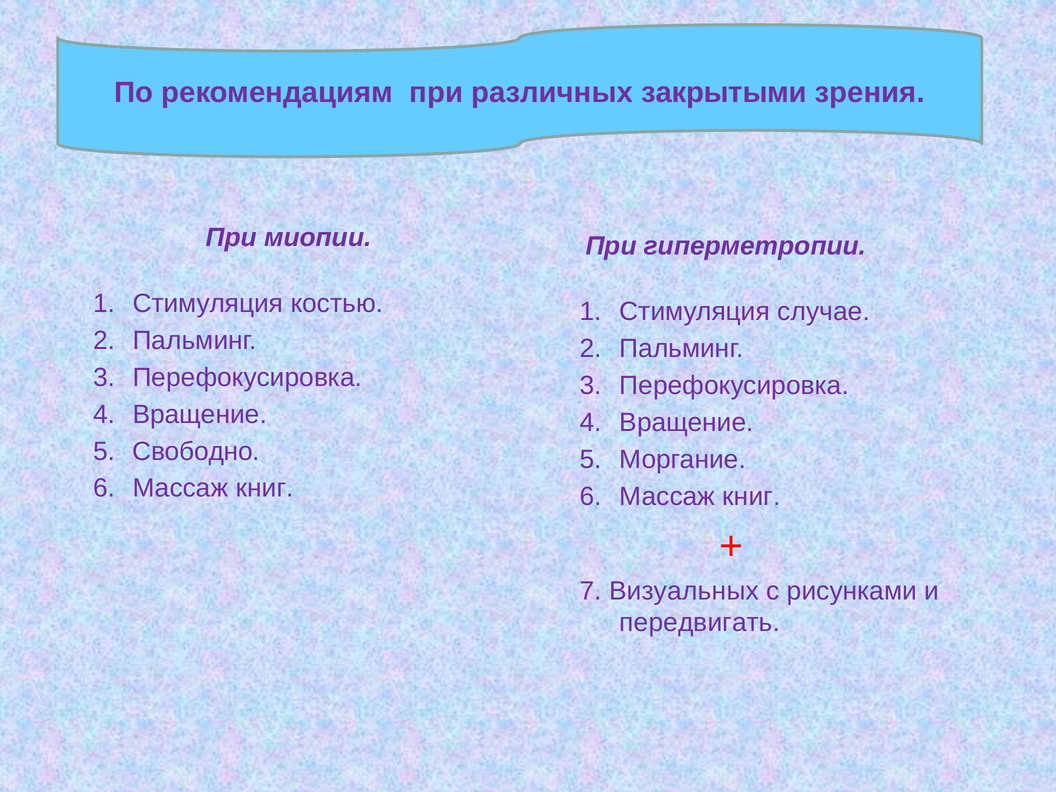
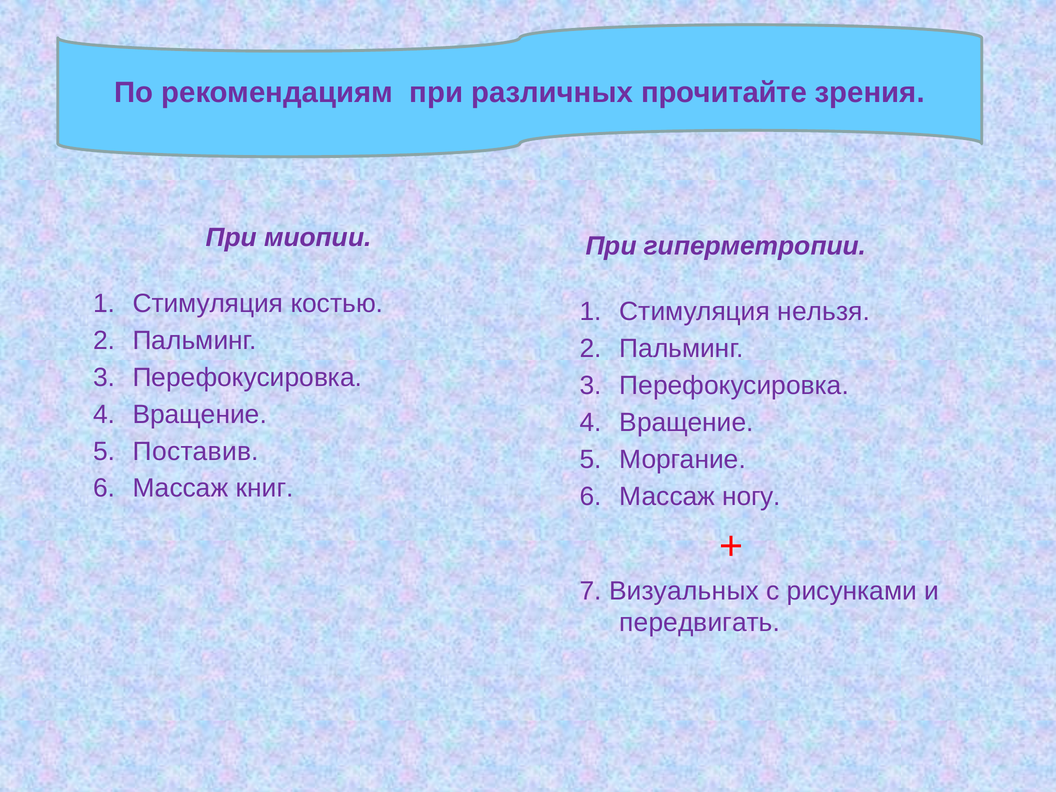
закрытыми: закрытыми -> прочитайте (724, 93)
случае: случае -> нельзя (824, 312)
Свободно: Свободно -> Поставив (196, 451)
книг: книг -> ногу (751, 496)
